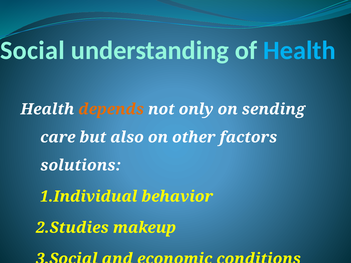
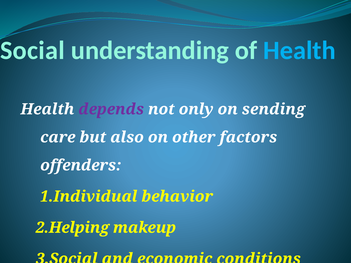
depends colour: orange -> purple (111, 109)
solutions: solutions -> offenders (81, 165)
2.Studies: 2.Studies -> 2.Helping (72, 228)
